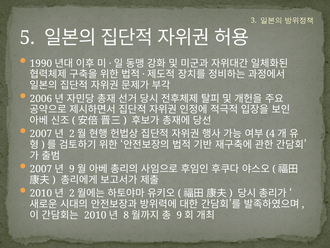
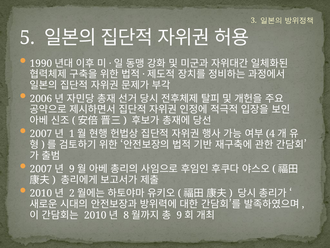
2: 2 -> 1 (72, 134)
